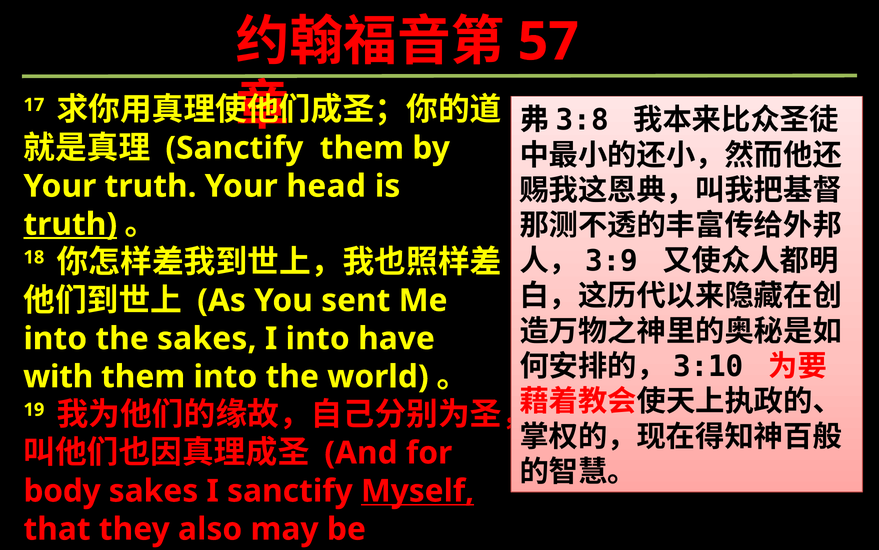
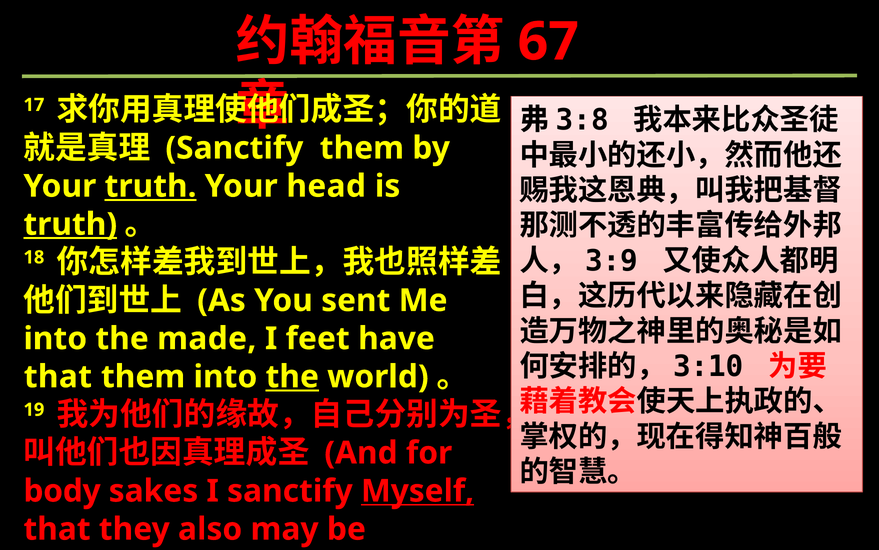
57: 57 -> 67 (548, 42)
truth underline: none -> present (151, 186)
the sakes: sakes -> made (207, 338)
I into: into -> feet (318, 338)
with: with -> that (58, 376)
the underline: none -> present (292, 376)
